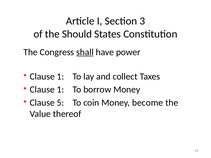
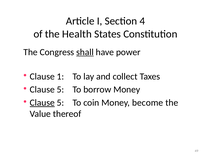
3: 3 -> 4 (142, 21)
Should: Should -> Health (77, 34)
1: 1 -> 5 (60, 90)
Clause underline: none -> present (42, 103)
